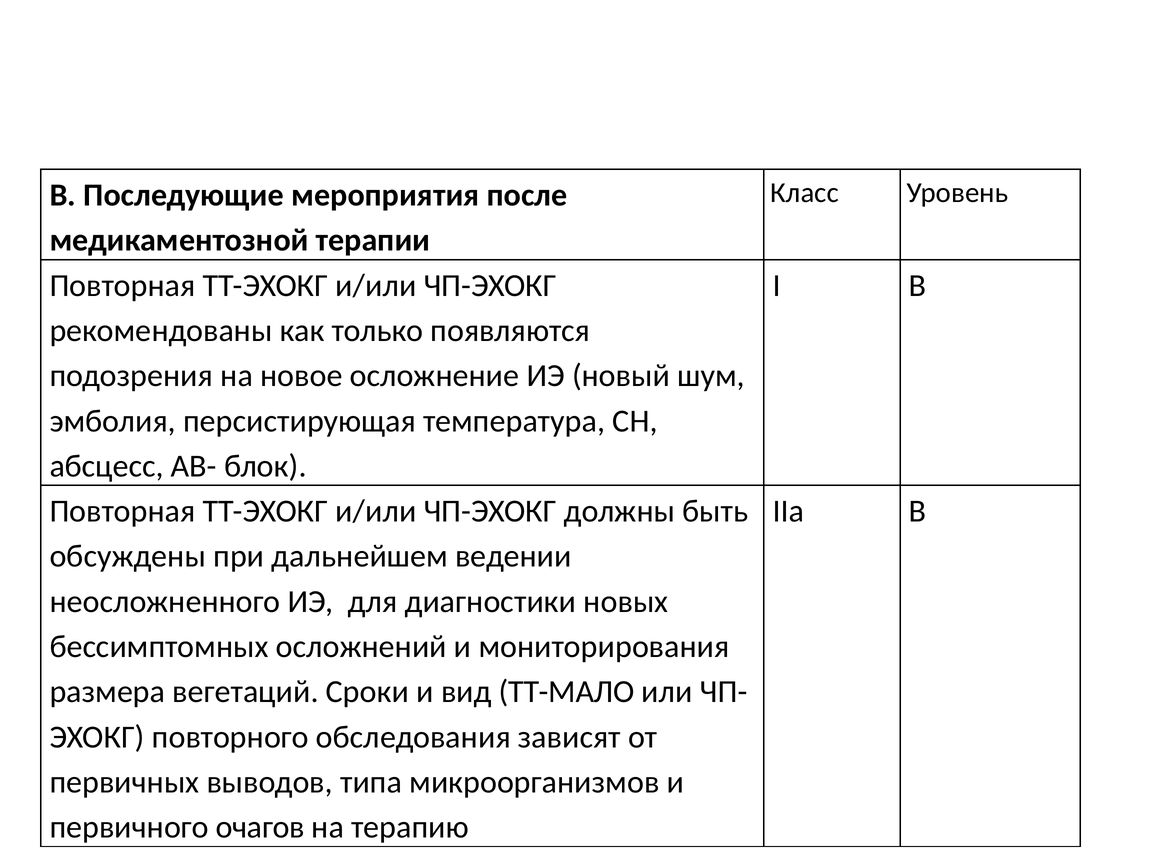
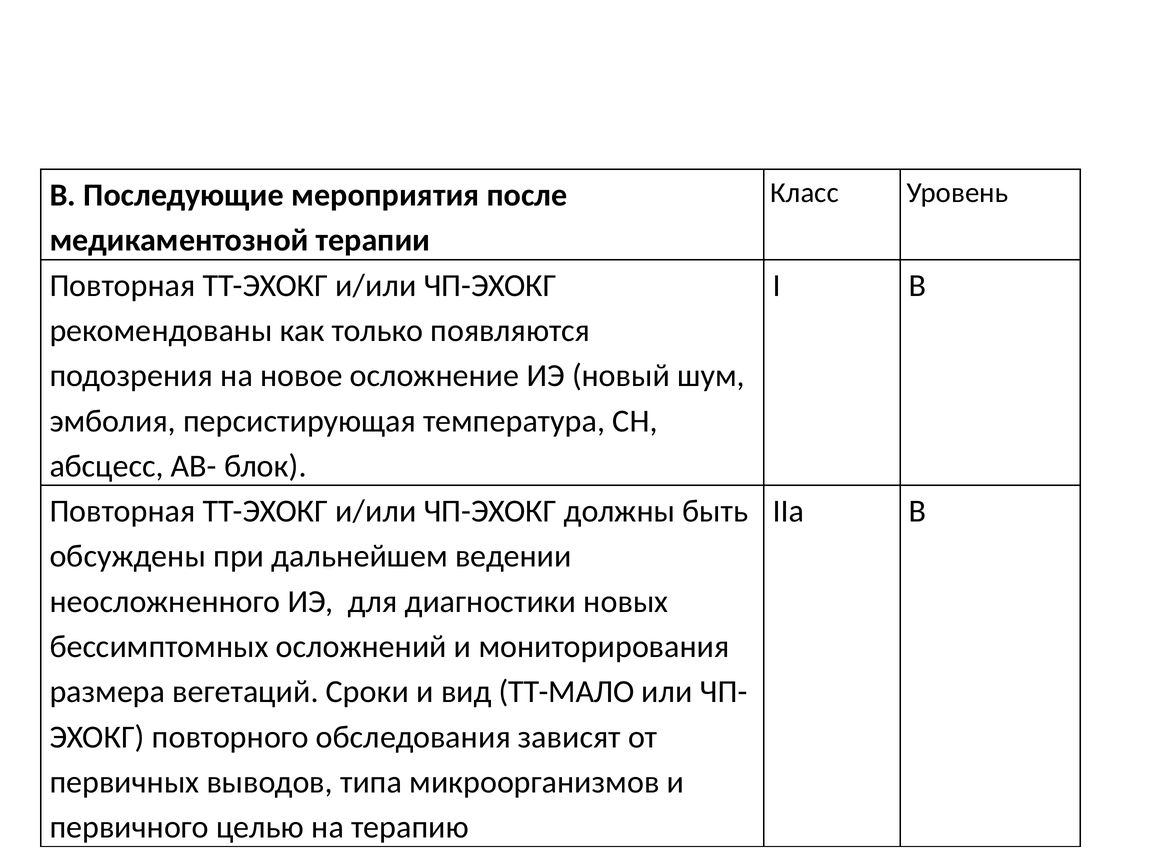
очагов: очагов -> целью (260, 827)
